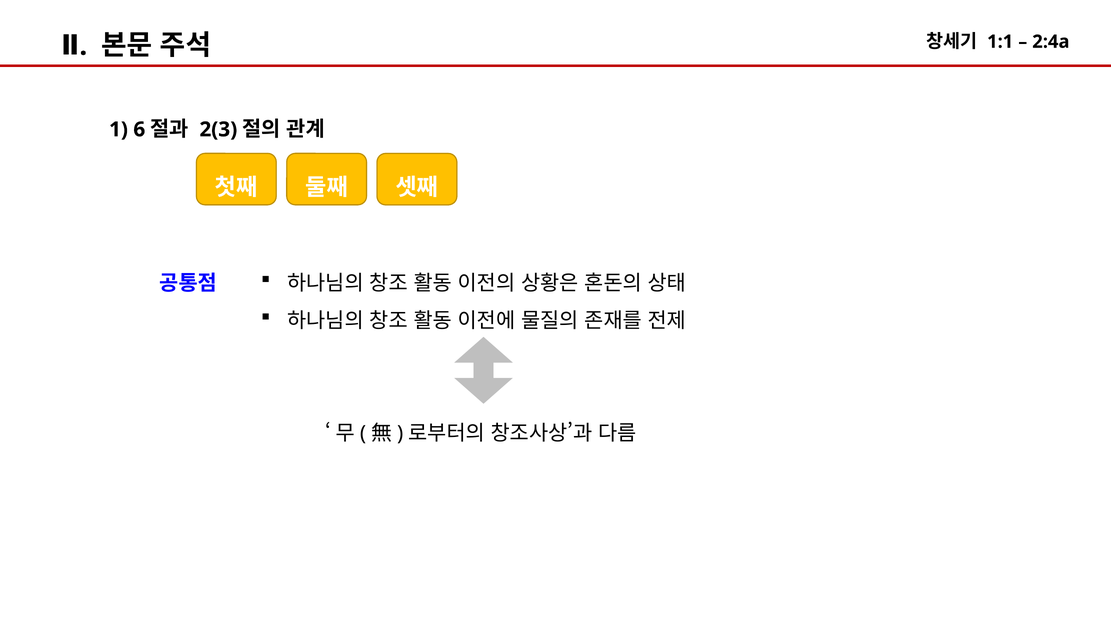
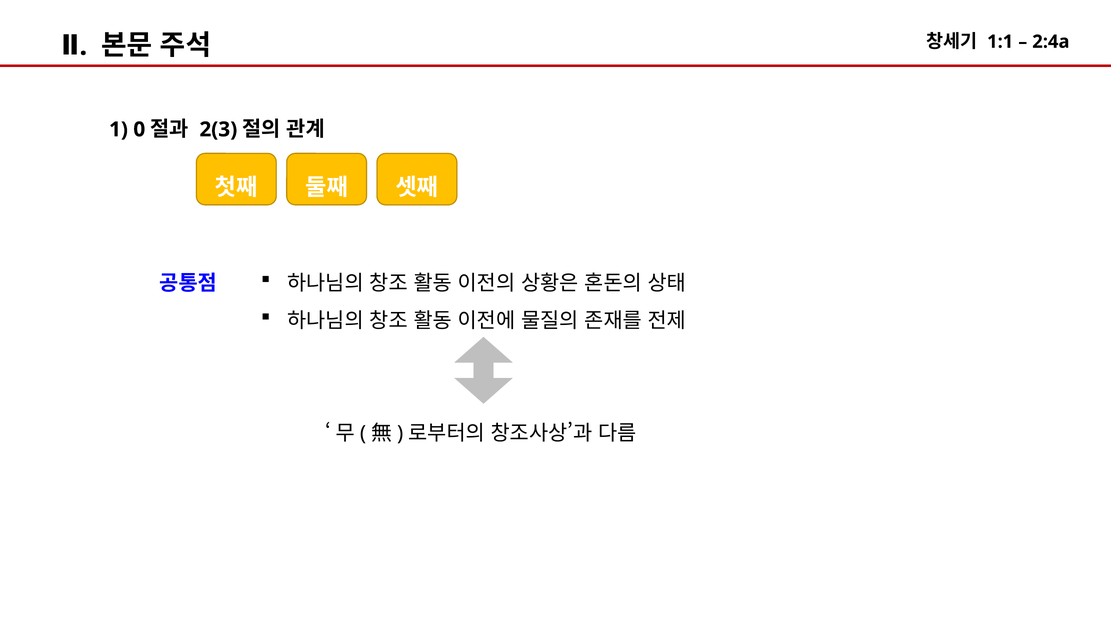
6: 6 -> 0 (139, 129)
